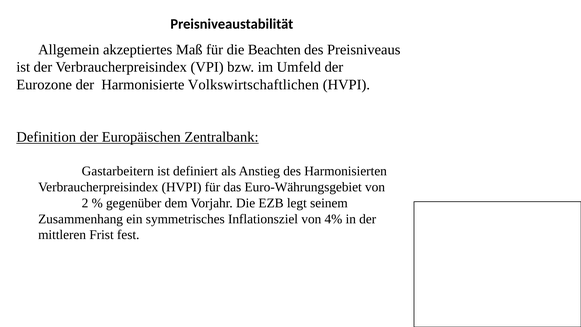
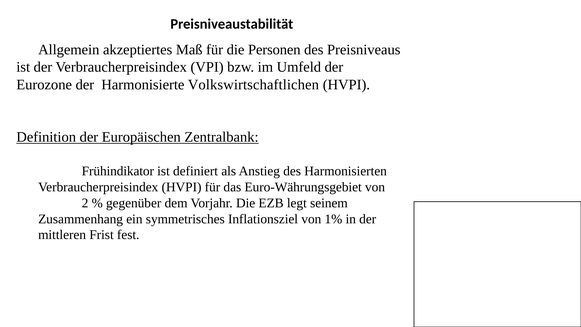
Beachten: Beachten -> Personen (274, 50)
Gastarbeitern: Gastarbeitern -> Frühindikator (118, 171)
4%: 4% -> 1% (333, 219)
